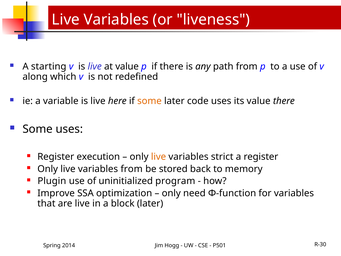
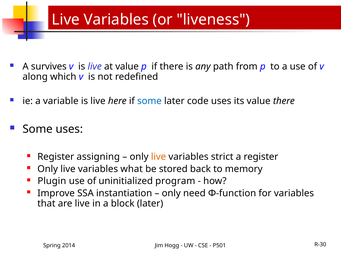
starting: starting -> survives (49, 66)
some colour: orange -> blue (149, 101)
execution: execution -> assigning (98, 157)
variables from: from -> what (132, 169)
optimization: optimization -> instantiation (124, 193)
